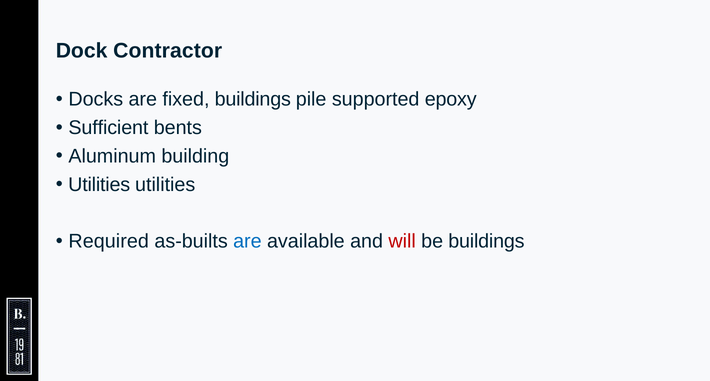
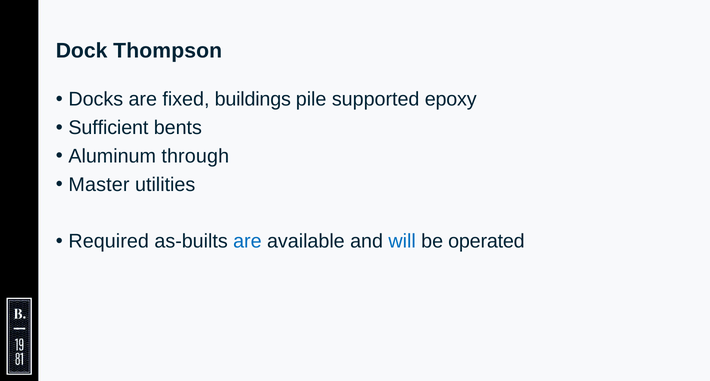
Contractor: Contractor -> Thompson (168, 51)
building: building -> through (195, 156)
Utilities: Utilities -> Master (99, 184)
will colour: red -> blue (402, 241)
be buildings: buildings -> operated (486, 241)
